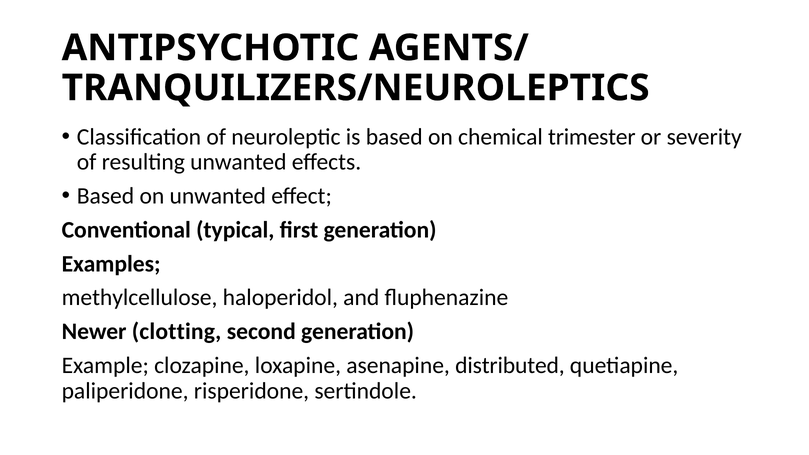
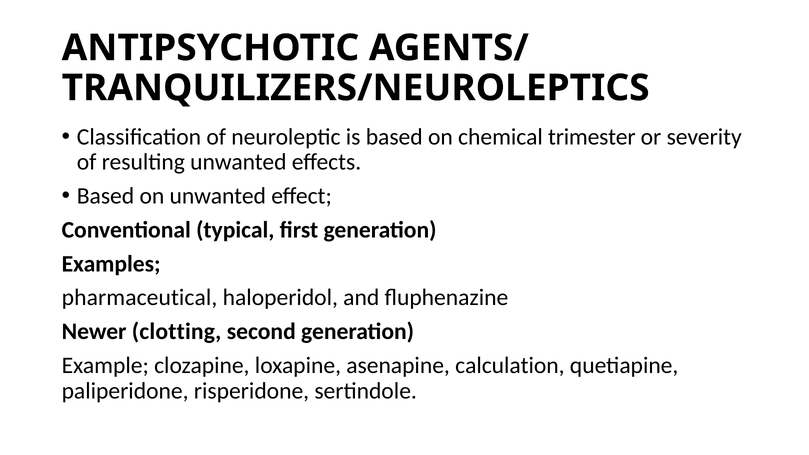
methylcellulose: methylcellulose -> pharmaceutical (139, 298)
distributed: distributed -> calculation (510, 365)
